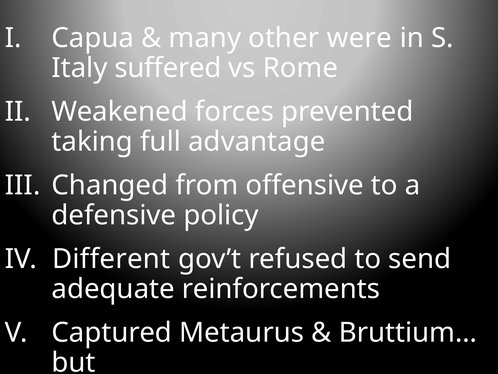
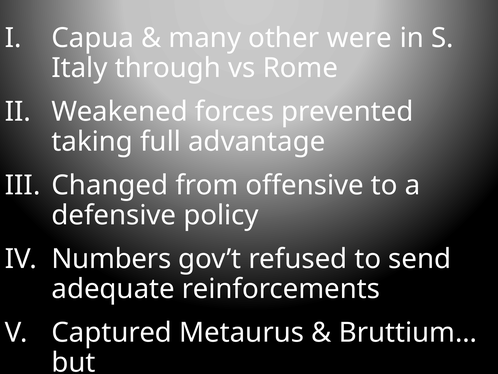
suffered: suffered -> through (168, 68)
Different: Different -> Numbers (111, 259)
